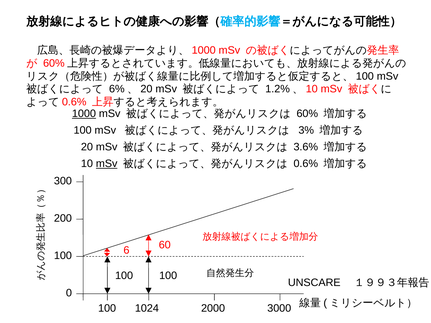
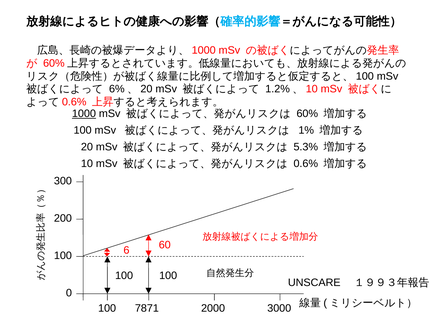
3%: 3% -> 1% (306, 131)
3.6%: 3.6% -> 5.3% (306, 147)
mSv underline: present -> none (107, 164)
1024: 1024 -> 7871 (147, 308)
